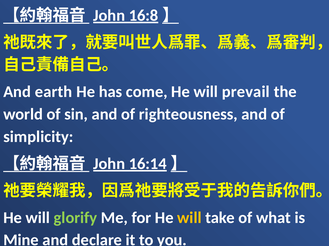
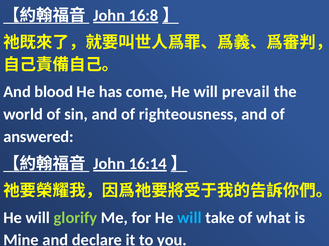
earth: earth -> blood (54, 92)
simplicity: simplicity -> answered (38, 137)
will colour: yellow -> light blue (189, 218)
